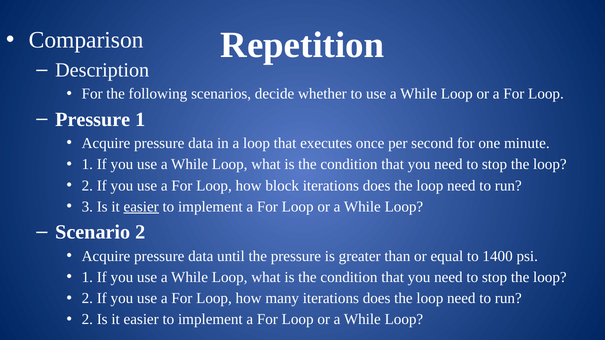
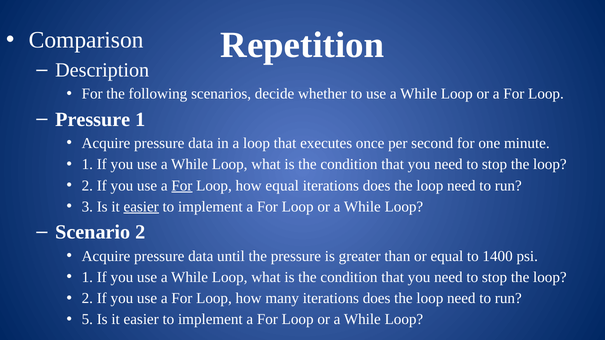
For underline: none -> present (182, 186)
how block: block -> equal (282, 186)
2: 2 -> 5 (87, 320)
